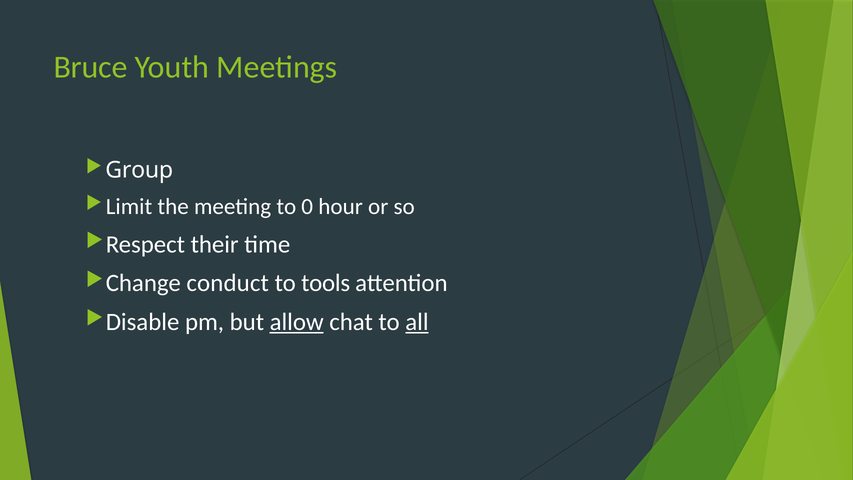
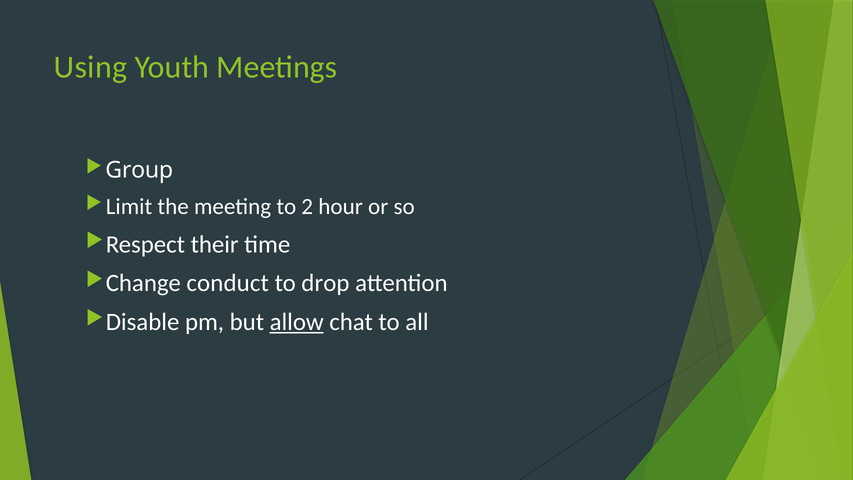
Bruce: Bruce -> Using (90, 67)
0: 0 -> 2 (307, 207)
tools: tools -> drop (325, 283)
all underline: present -> none (417, 322)
